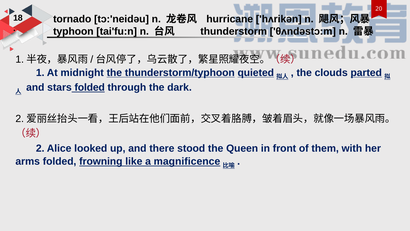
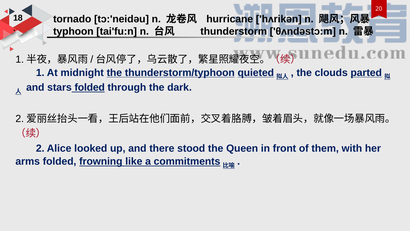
magnificence: magnificence -> commitments (187, 161)
